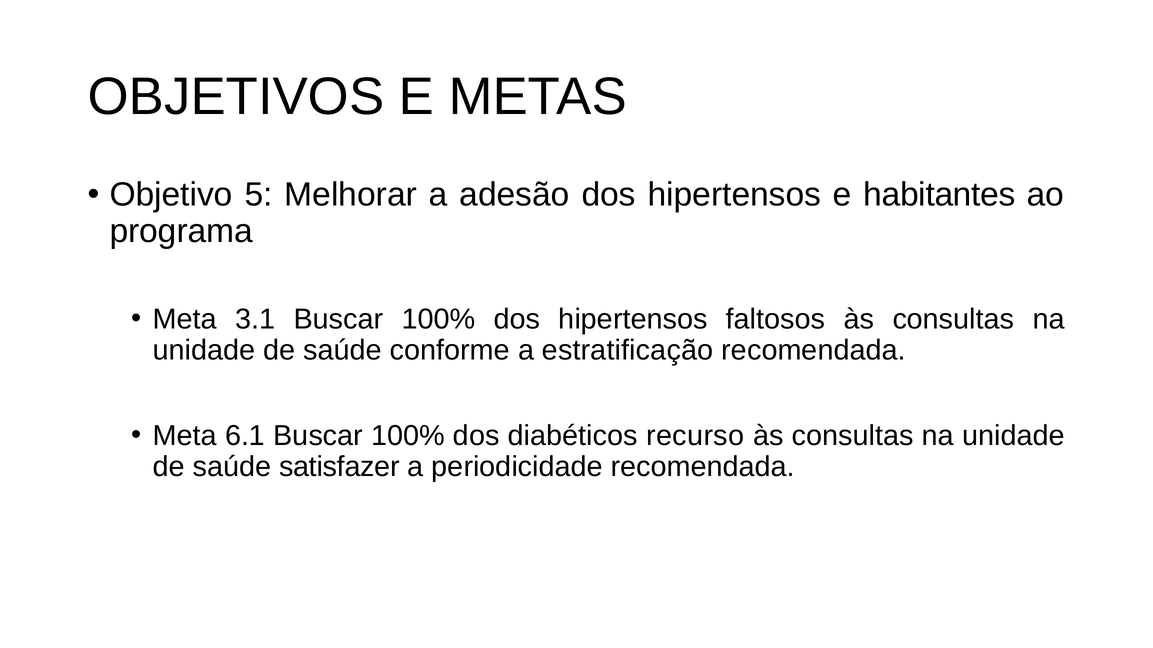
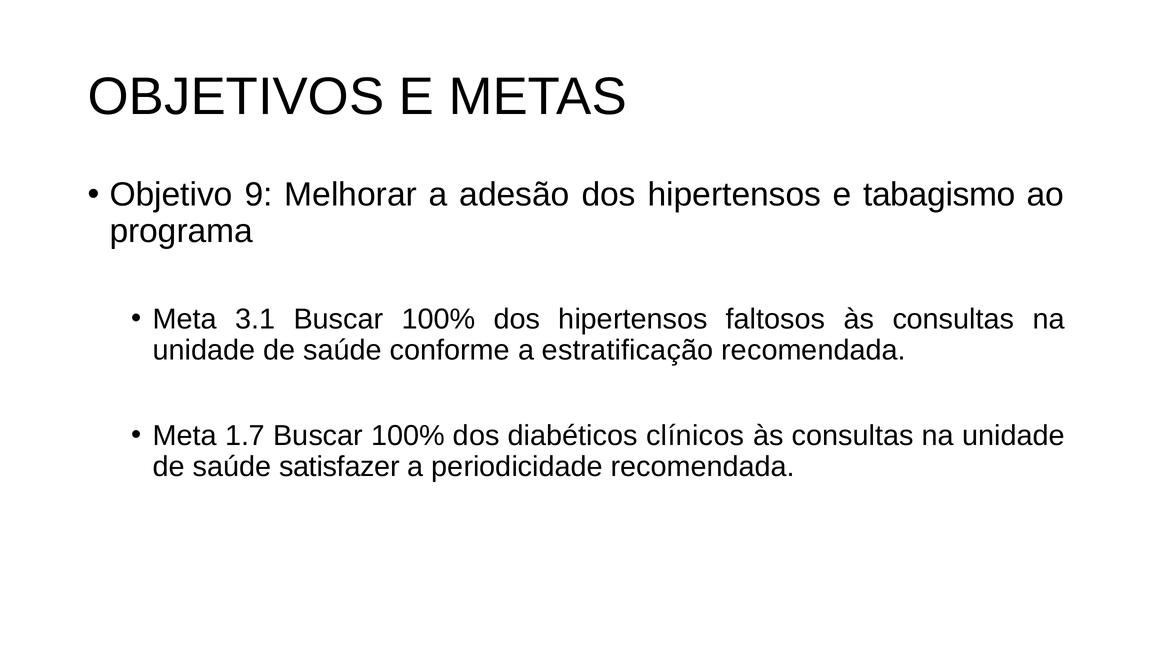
5: 5 -> 9 (259, 195)
habitantes: habitantes -> tabagismo (939, 195)
6.1: 6.1 -> 1.7 (245, 436)
recurso: recurso -> clínicos (695, 436)
